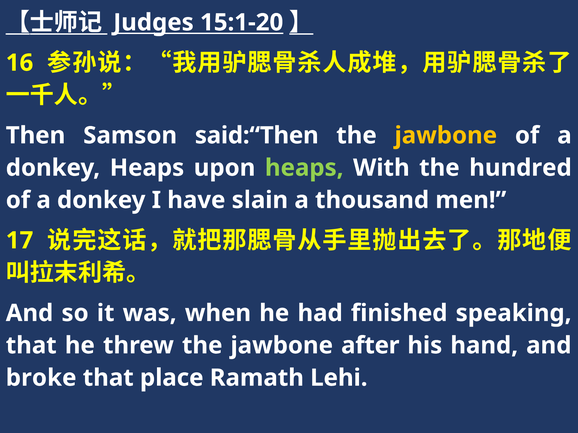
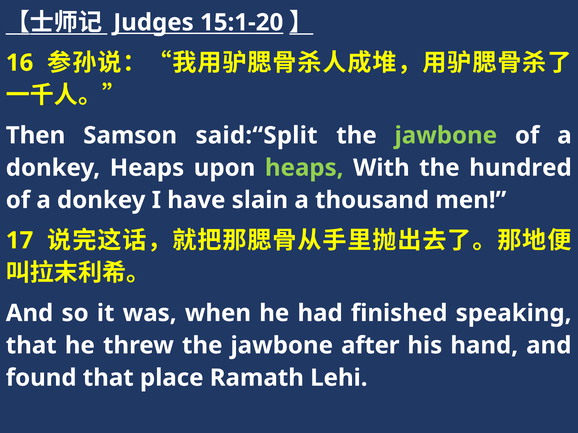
said:“Then: said:“Then -> said:“Split (257, 136)
jawbone colour: yellow -> light green (446, 136)
broke: broke -> found (41, 378)
